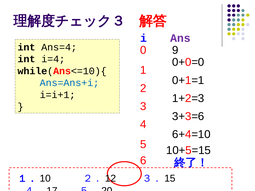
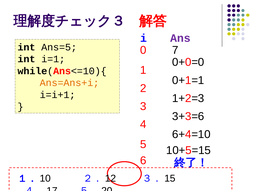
Ans=4: Ans=4 -> Ans=5 (59, 47)
9: 9 -> 7 (175, 50)
i=4: i=4 -> i=1 (53, 59)
Ans=Ans+i colour: blue -> orange (69, 83)
